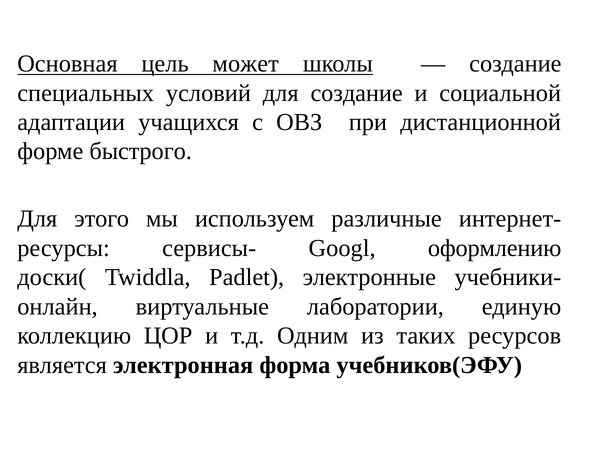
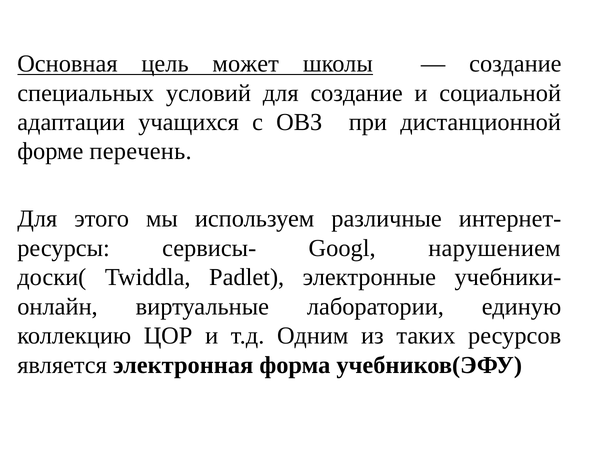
быстрого: быстрого -> перечень (141, 152)
оформлению: оформлению -> нарушением (494, 249)
